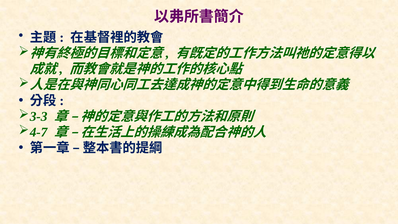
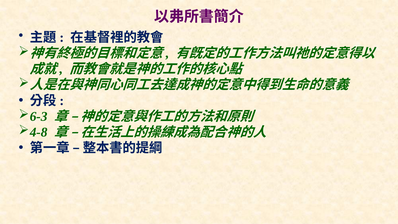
3-3: 3-3 -> 6-3 (39, 116)
4-7: 4-7 -> 4-8 (39, 132)
